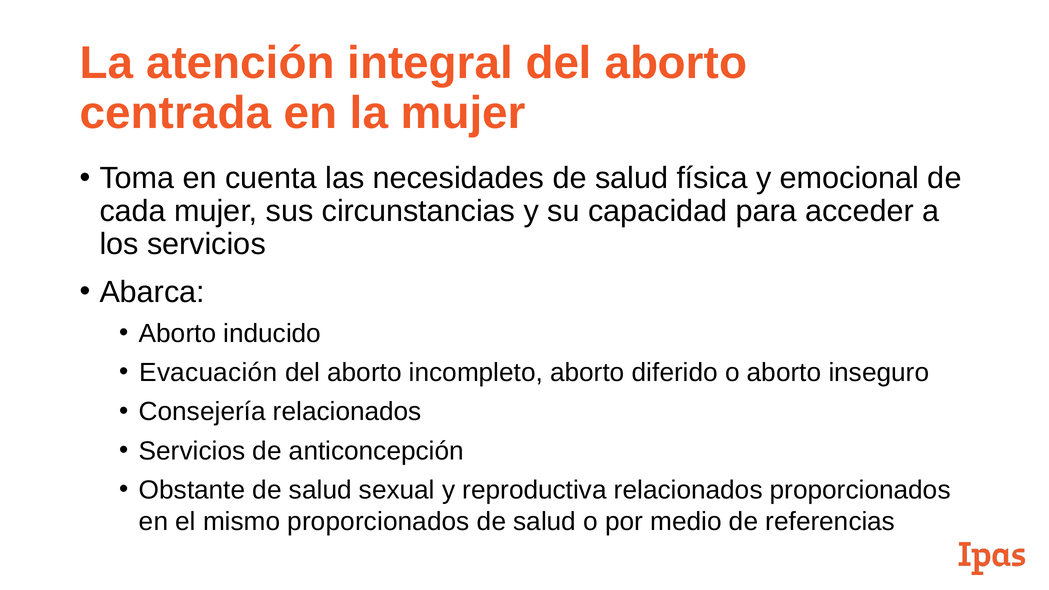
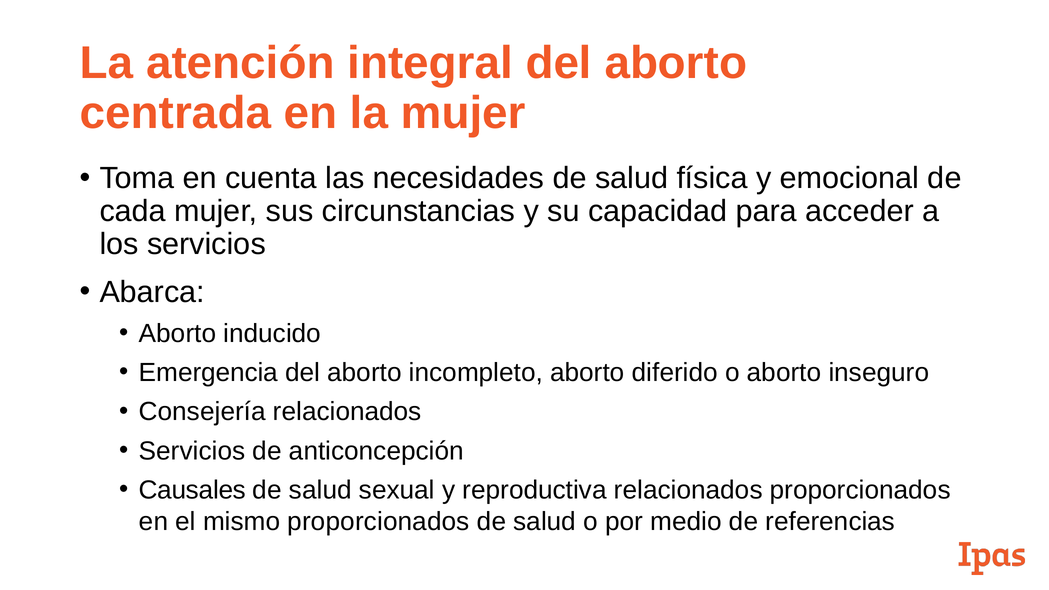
Evacuación: Evacuación -> Emergencia (208, 373)
Obstante: Obstante -> Causales (192, 490)
